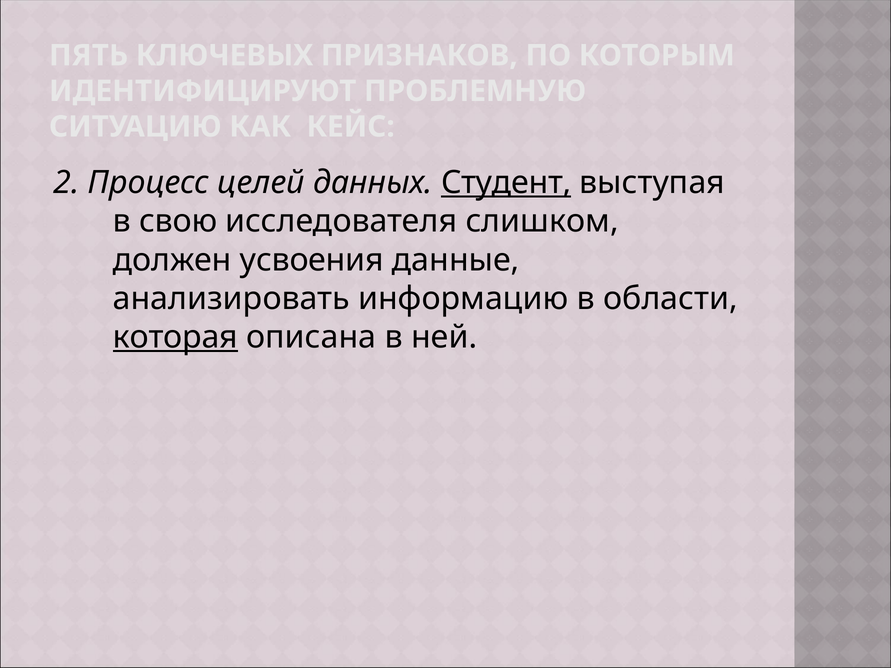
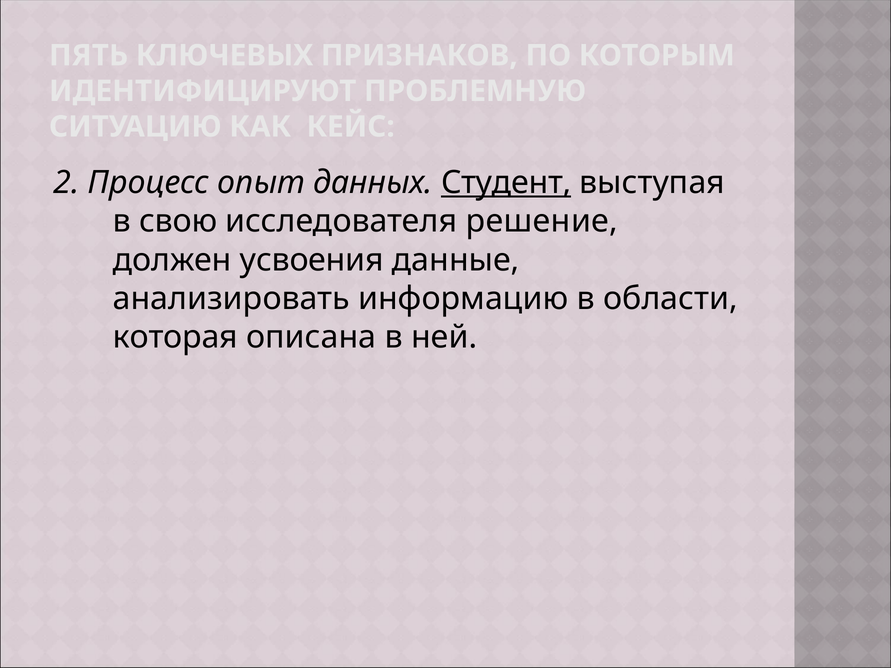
целей: целей -> опыт (261, 183)
слишком: слишком -> решение (542, 221)
которая underline: present -> none (175, 337)
